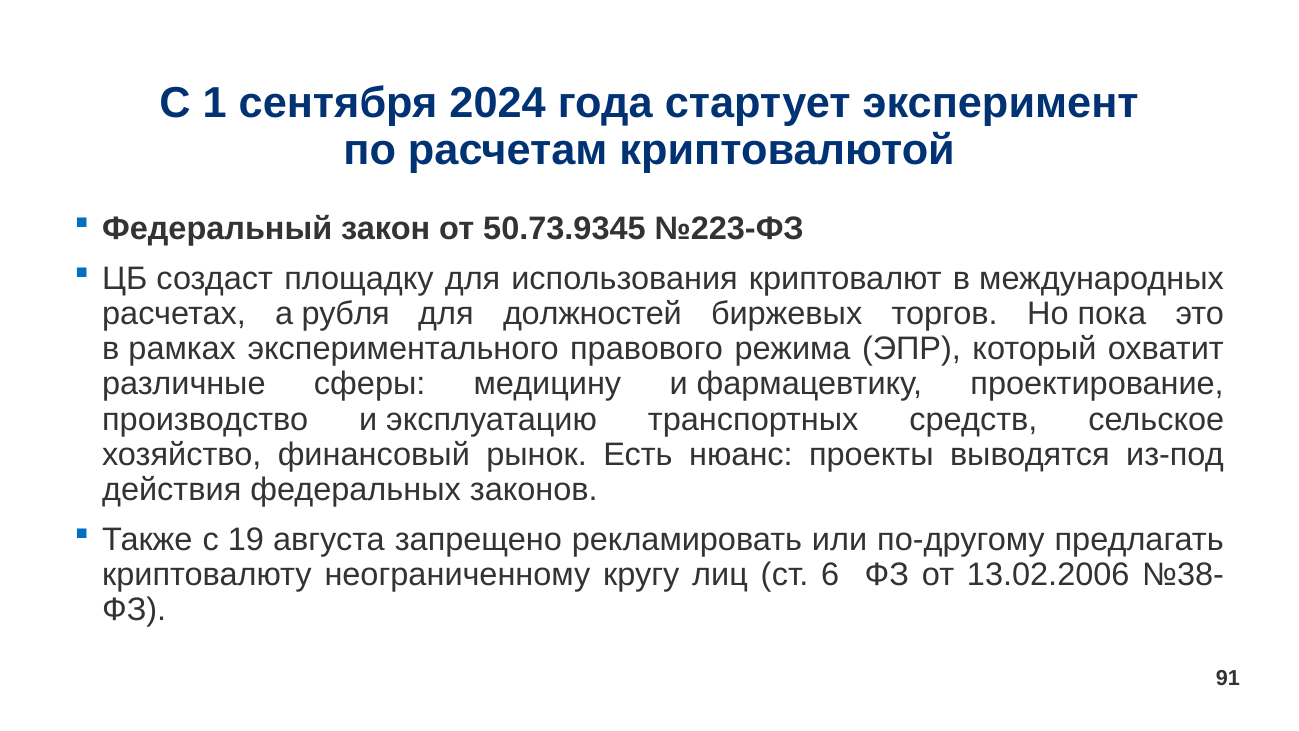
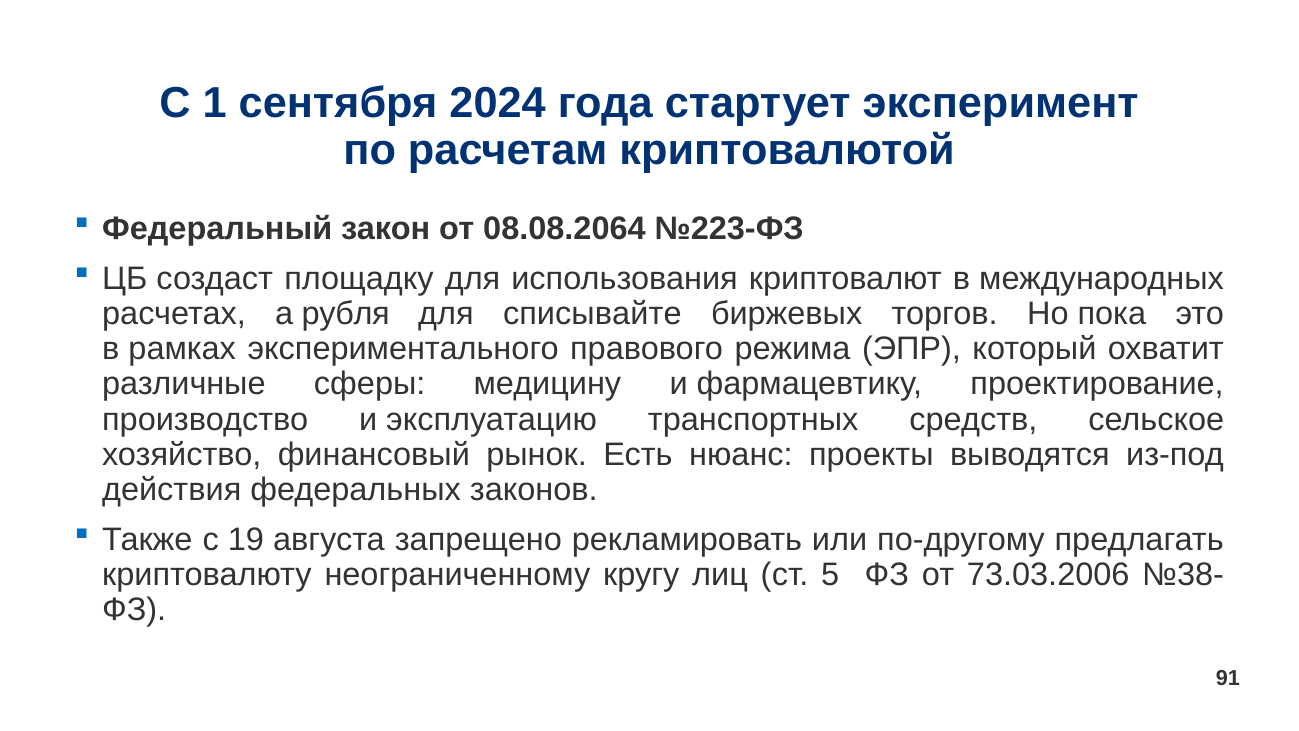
50.73.9345: 50.73.9345 -> 08.08.2064 (564, 228)
должностей: должностей -> списывайте (592, 314)
6: 6 -> 5 (830, 575)
13.02.2006: 13.02.2006 -> 73.03.2006 (1048, 575)
